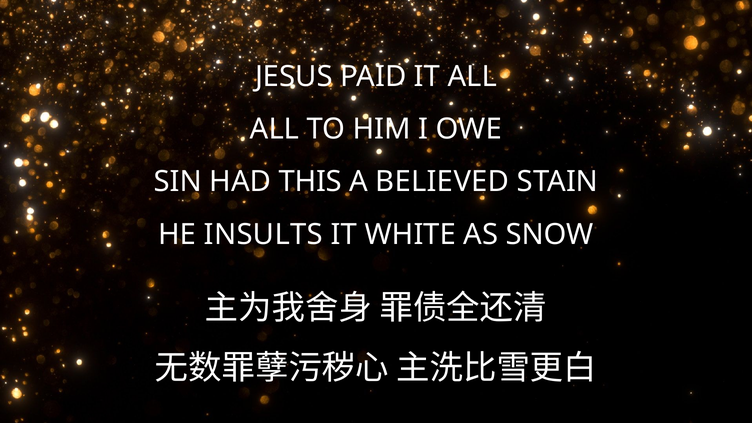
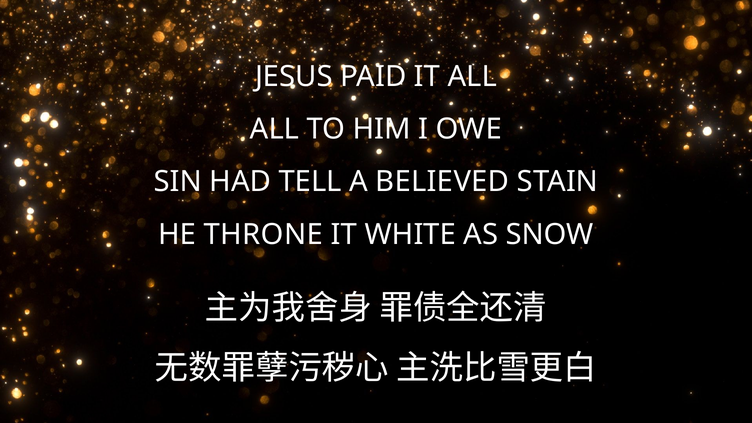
THIS: THIS -> TELL (310, 182)
INSULTS: INSULTS -> THRONE (263, 235)
